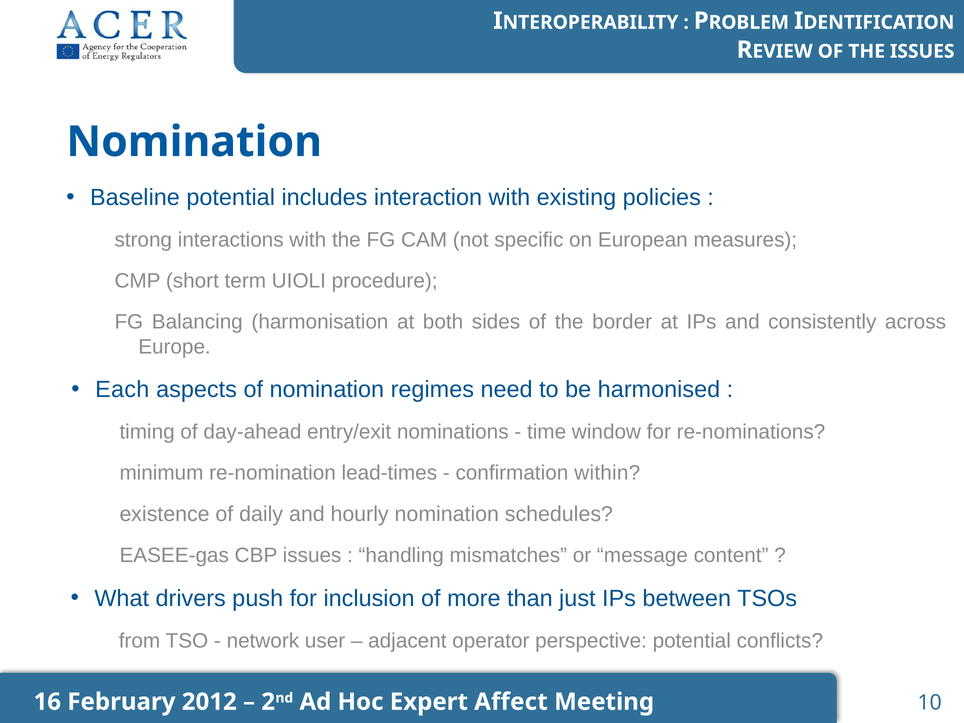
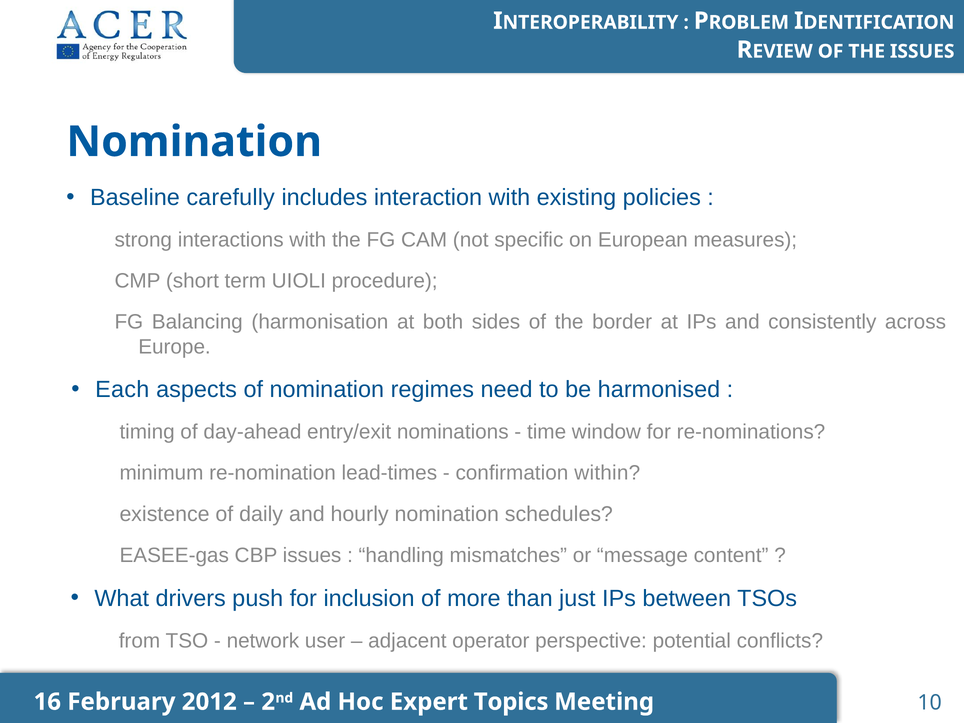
Baseline potential: potential -> carefully (231, 198)
Affect: Affect -> Topics (511, 702)
